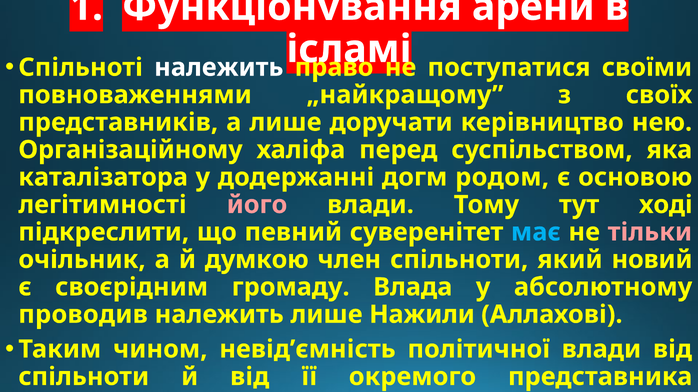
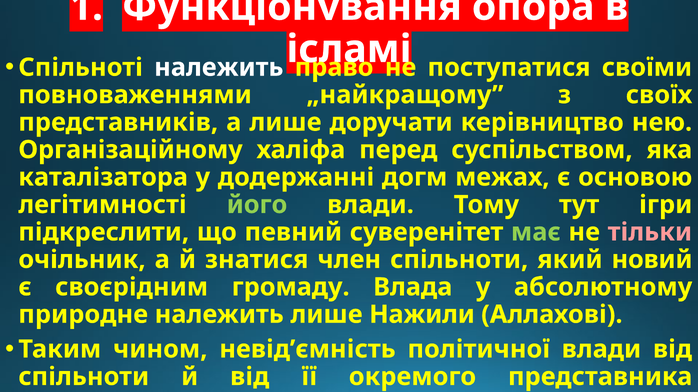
арени: арени -> опора (533, 7)
родом: родом -> межах (502, 177)
його colour: pink -> light green (257, 205)
ході: ході -> ігри (666, 205)
має colour: light blue -> light green (536, 232)
думкою: думкою -> знатися (257, 260)
проводив: проводив -> природне (83, 315)
